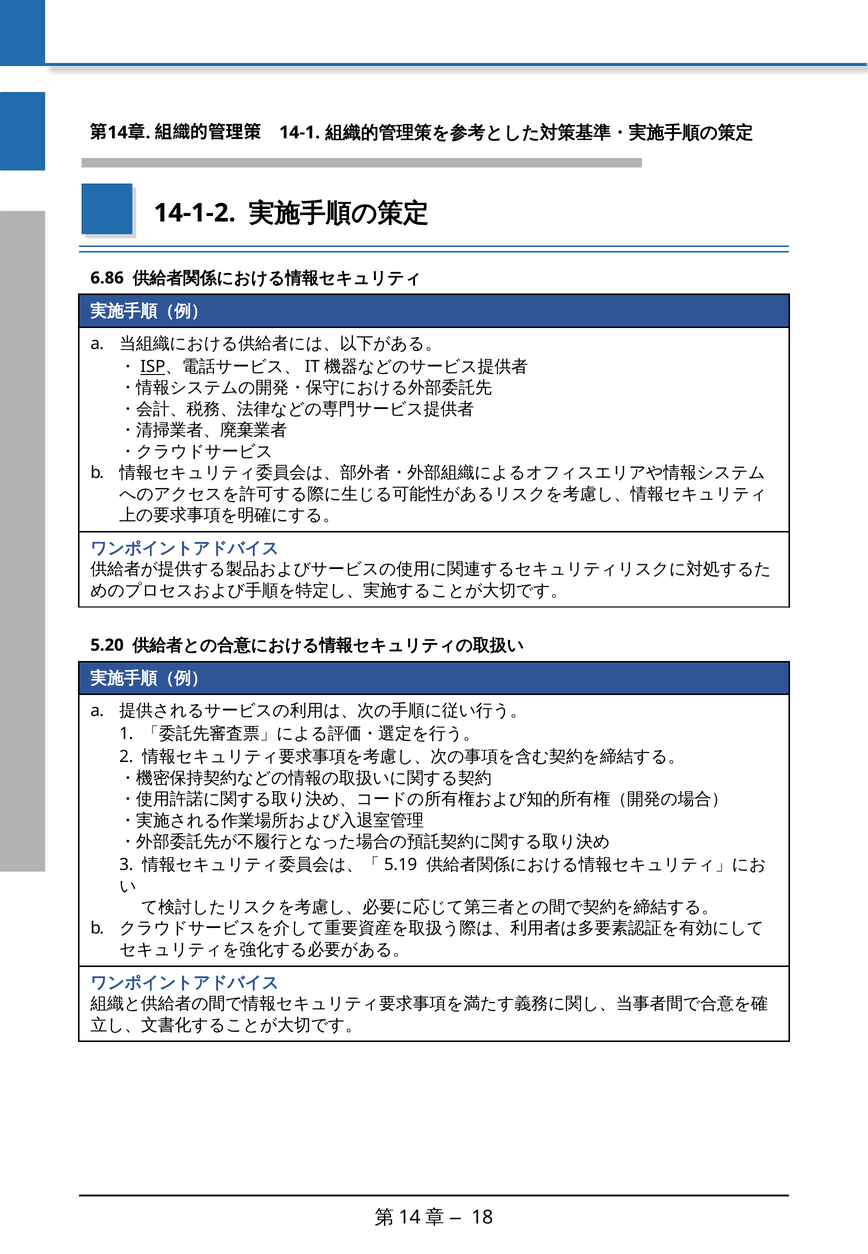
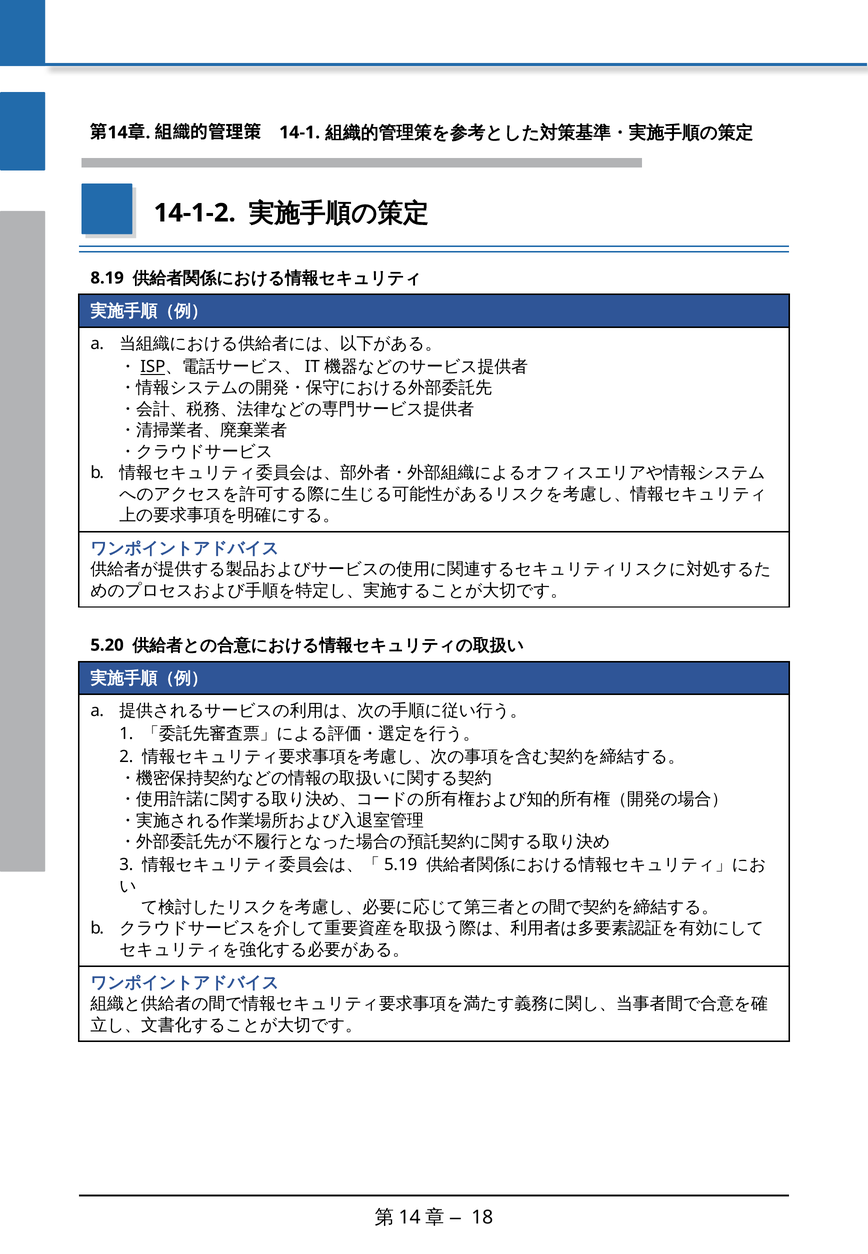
6.86: 6.86 -> 8.19 (107, 278)
